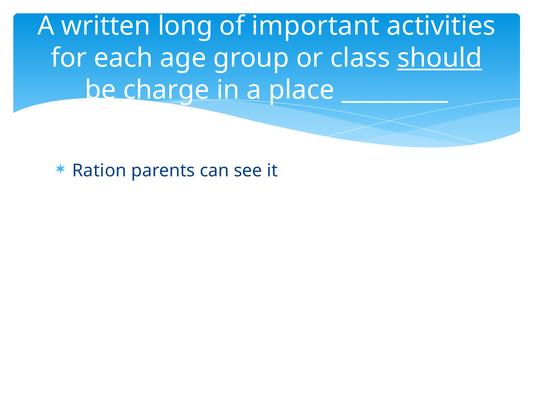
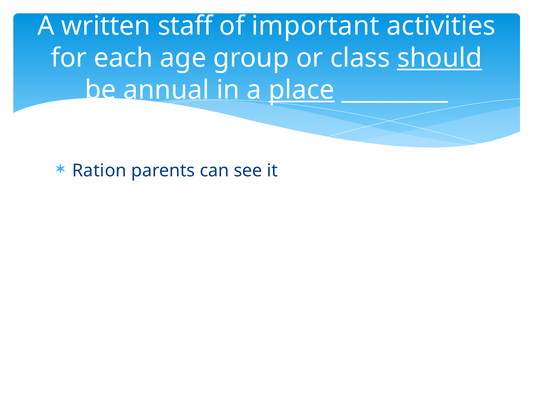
long: long -> staff (185, 26)
charge: charge -> annual (166, 90)
place underline: none -> present (302, 90)
